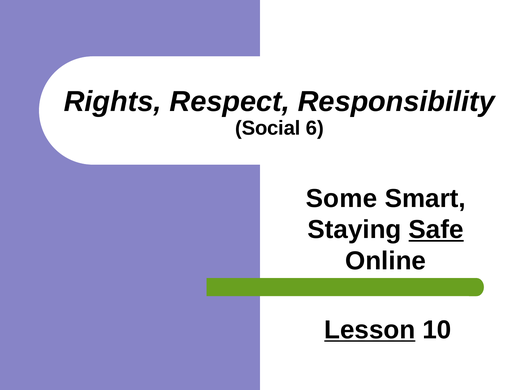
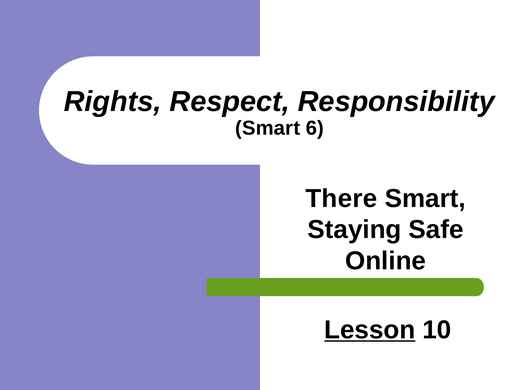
Social: Social -> Smart (268, 128)
Some: Some -> There (341, 199)
Safe underline: present -> none (436, 230)
